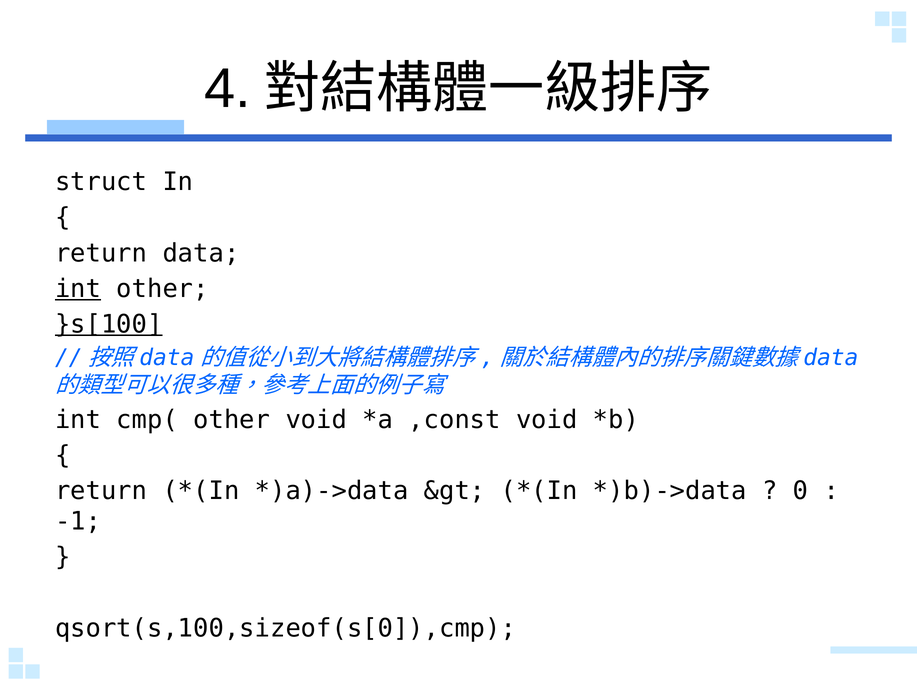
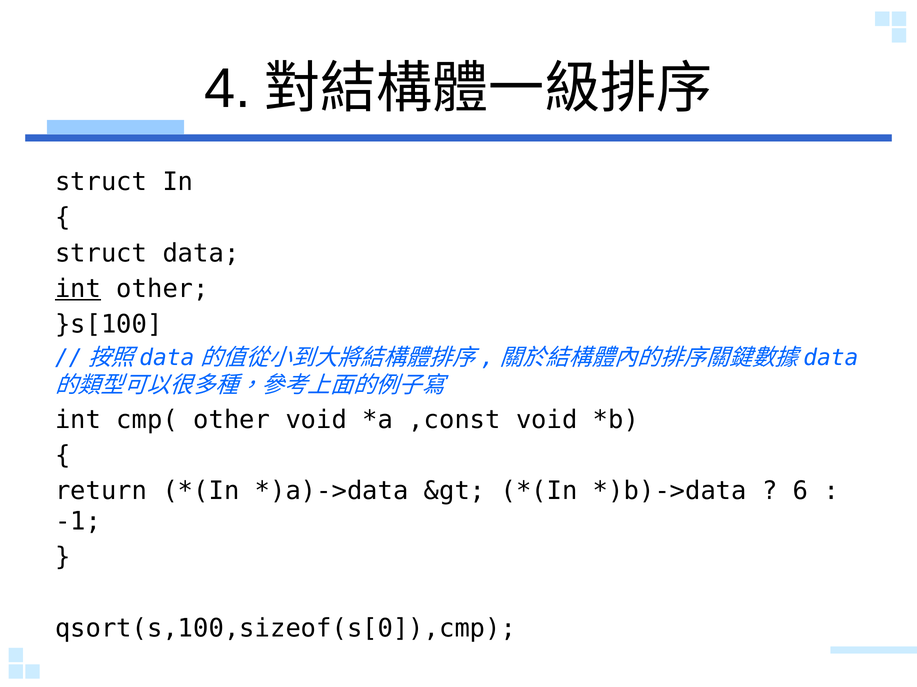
return: return -> struct (101, 253)
}s[100 underline: present -> none (109, 325)
0: 0 -> 6 (801, 491)
